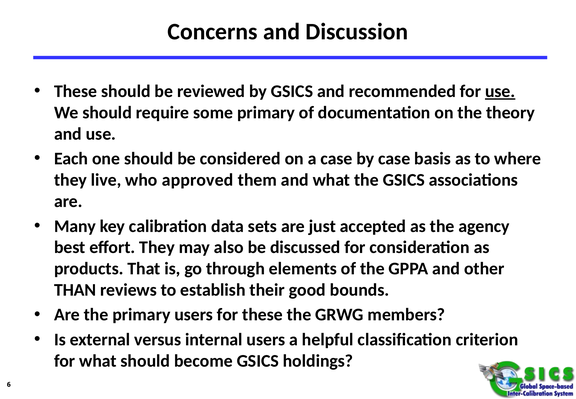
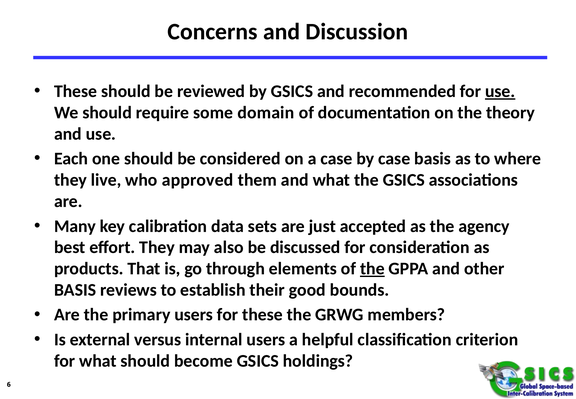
some primary: primary -> domain (266, 113)
the underline: none -> present (372, 269)
THAN: THAN -> BASIS (75, 290)
